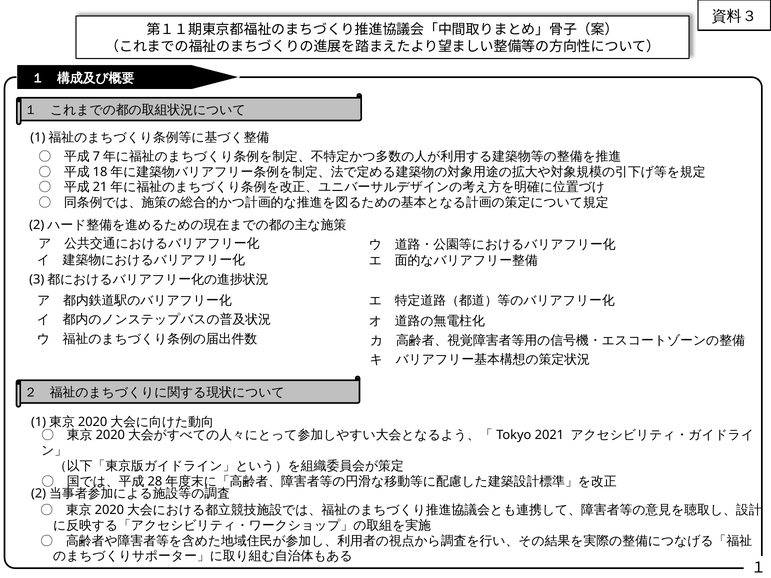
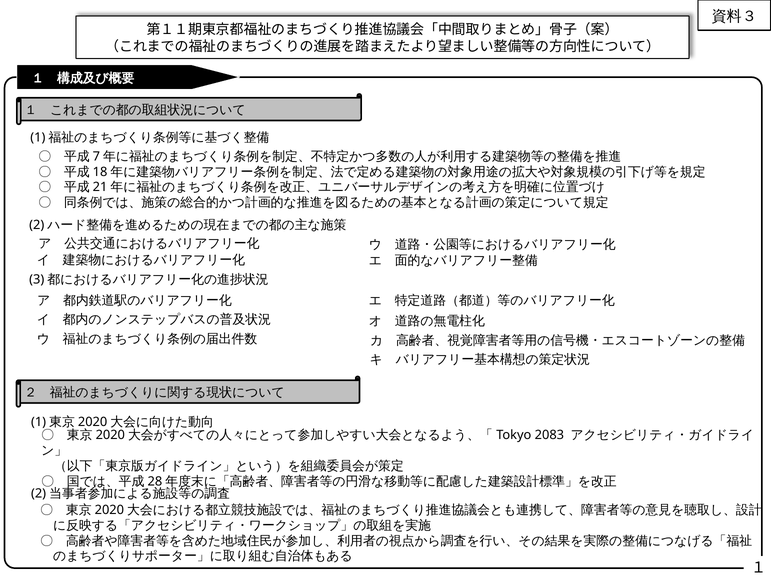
2021: 2021 -> 2083 (549, 435)
